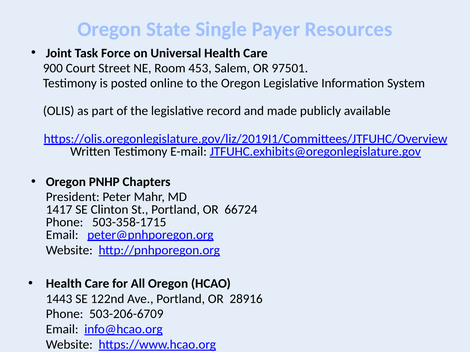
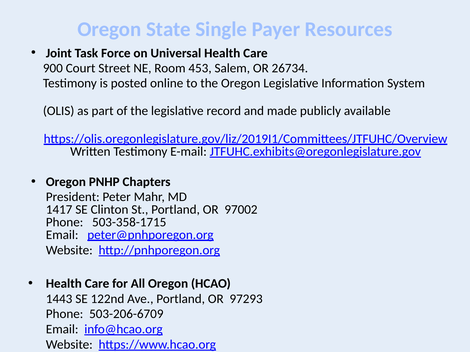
97501: 97501 -> 26734 (290, 68)
66724: 66724 -> 97002 (241, 210)
28916: 28916 -> 97293 (246, 299)
